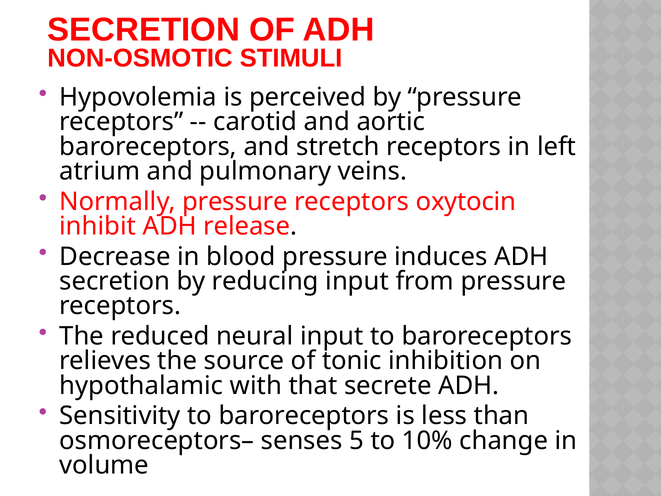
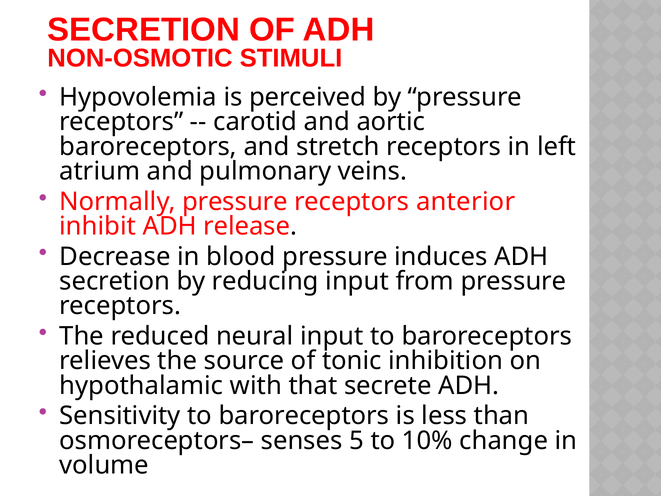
oxytocin: oxytocin -> anterior (466, 202)
